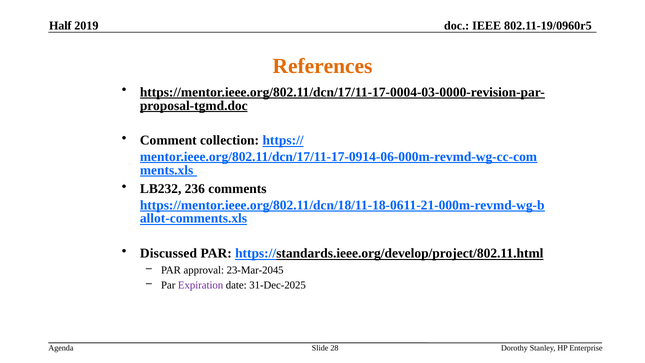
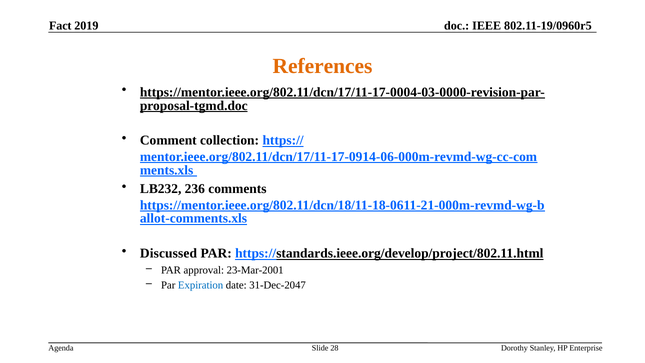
Half: Half -> Fact (60, 26)
23-Mar-2045: 23-Mar-2045 -> 23-Mar-2001 (255, 270)
Expiration colour: purple -> blue (201, 285)
31-Dec-2025: 31-Dec-2025 -> 31-Dec-2047 (278, 285)
